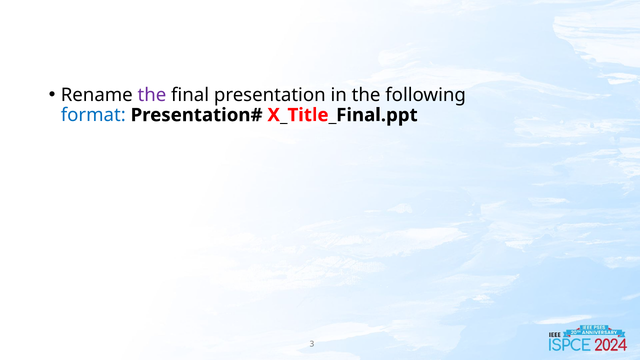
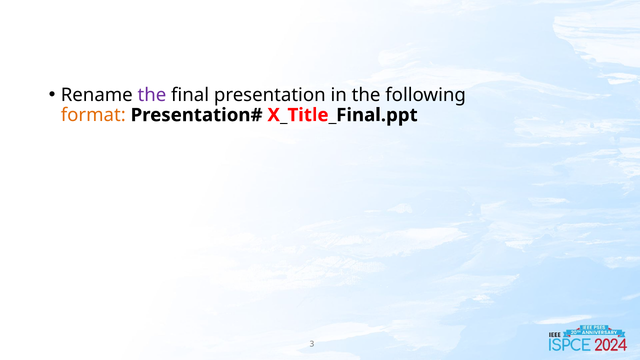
format colour: blue -> orange (93, 115)
